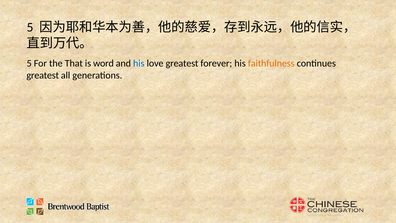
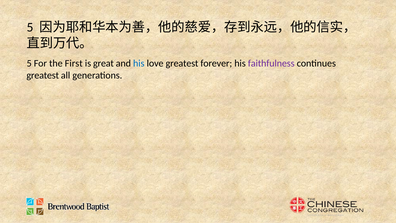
That: That -> First (74, 63)
word: word -> great (103, 63)
faithfulness colour: orange -> purple (271, 63)
